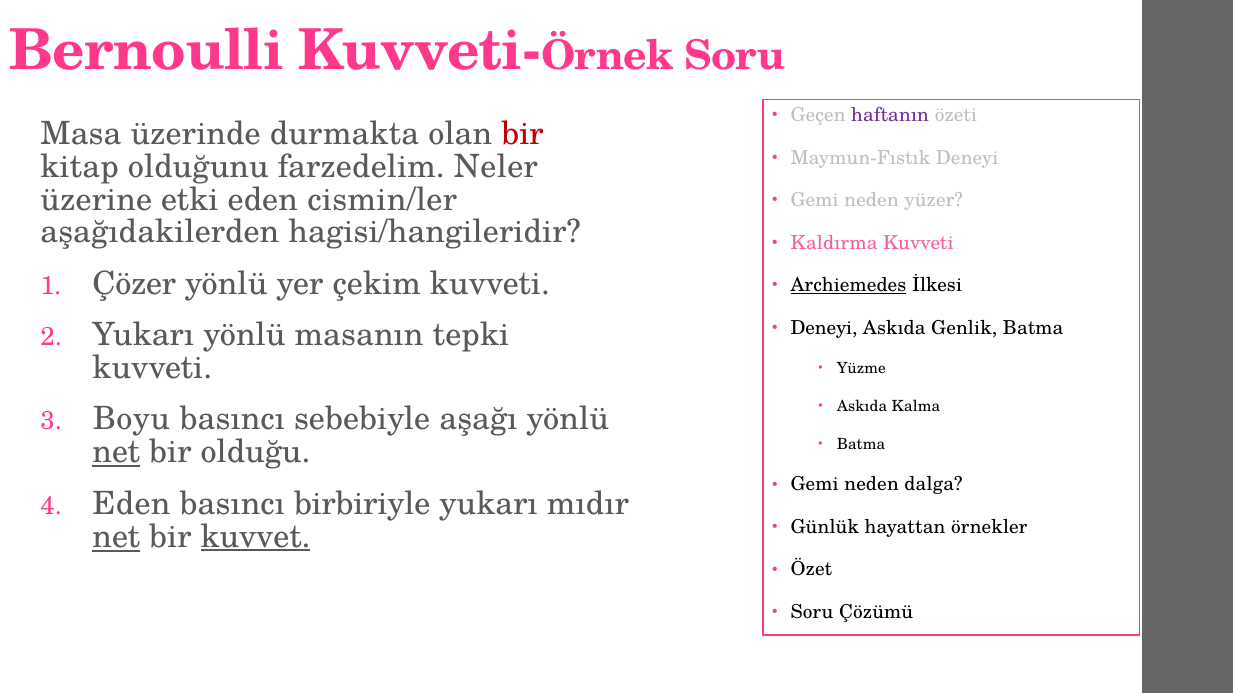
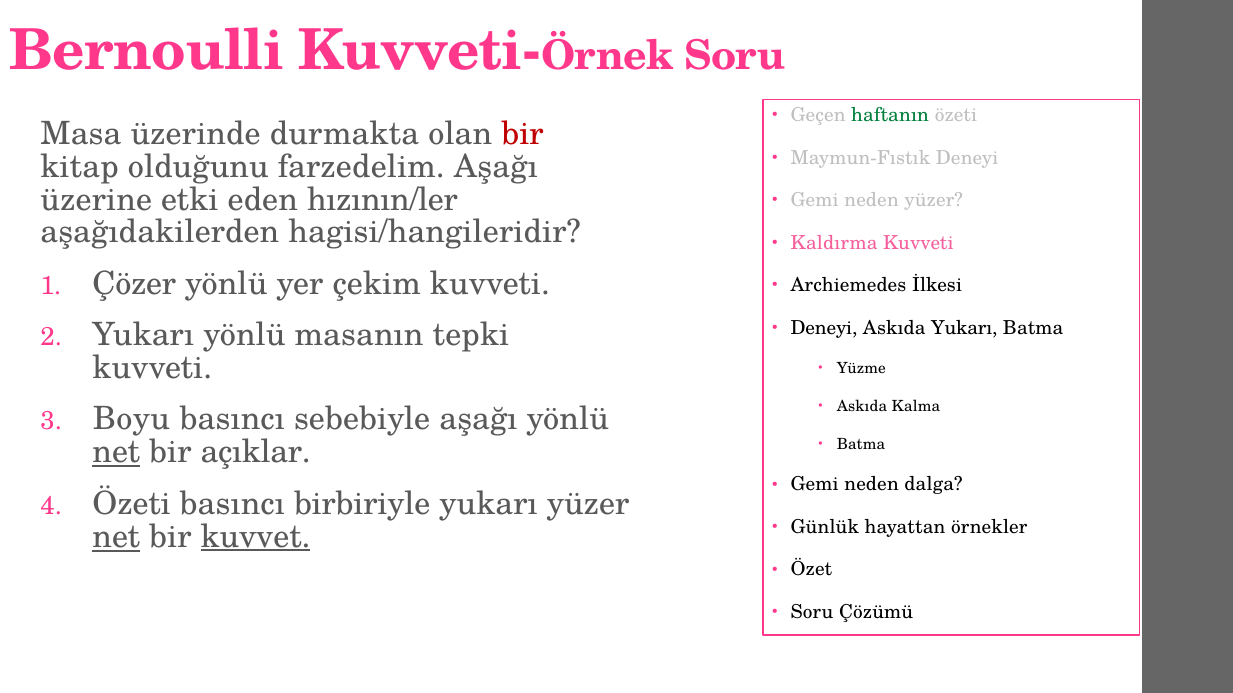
haftanın colour: purple -> green (890, 115)
farzedelim Neler: Neler -> Aşağı (496, 167)
cismin/ler: cismin/ler -> hızının/ler (383, 200)
Archiemedes underline: present -> none (848, 285)
Askıda Genlik: Genlik -> Yukarı (964, 328)
olduğu: olduğu -> açıklar (256, 453)
Eden: Eden -> Özeti (132, 504)
yukarı mıdır: mıdır -> yüzer (588, 504)
